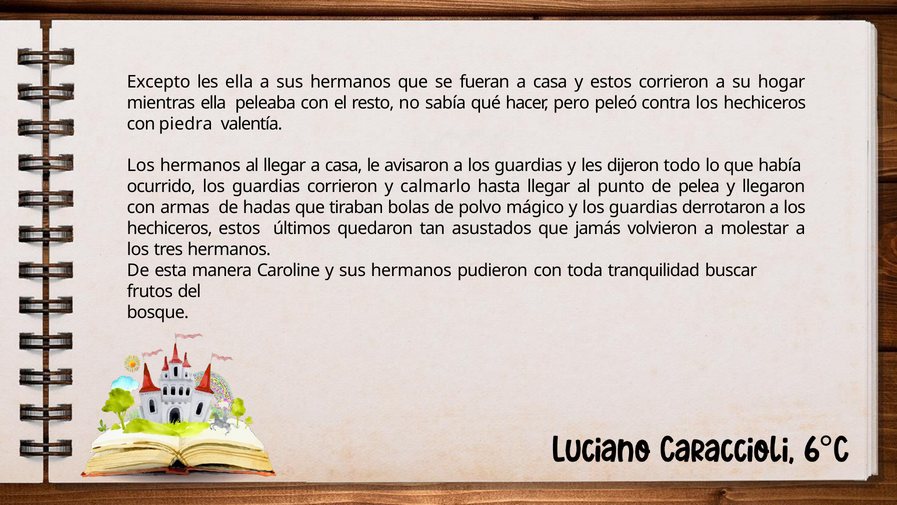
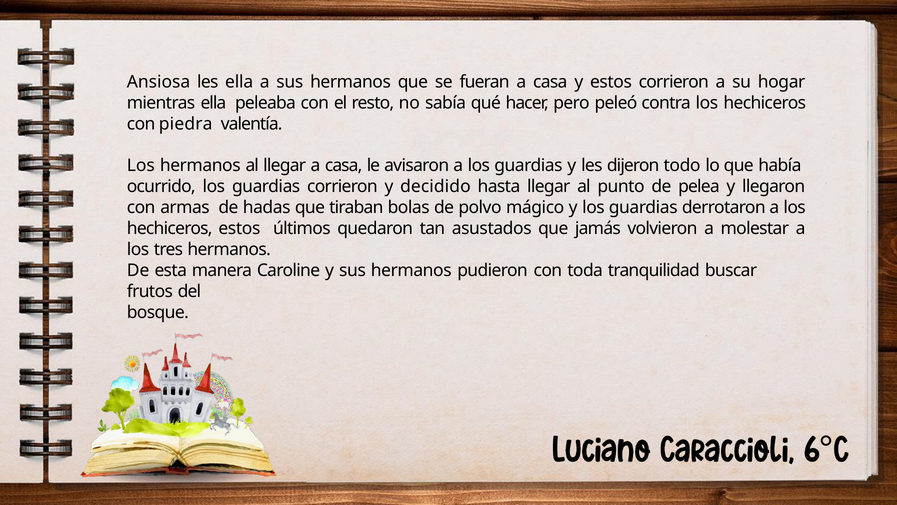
Excepto: Excepto -> Ansiosa (159, 82)
calmarlo: calmarlo -> decidido (435, 186)
